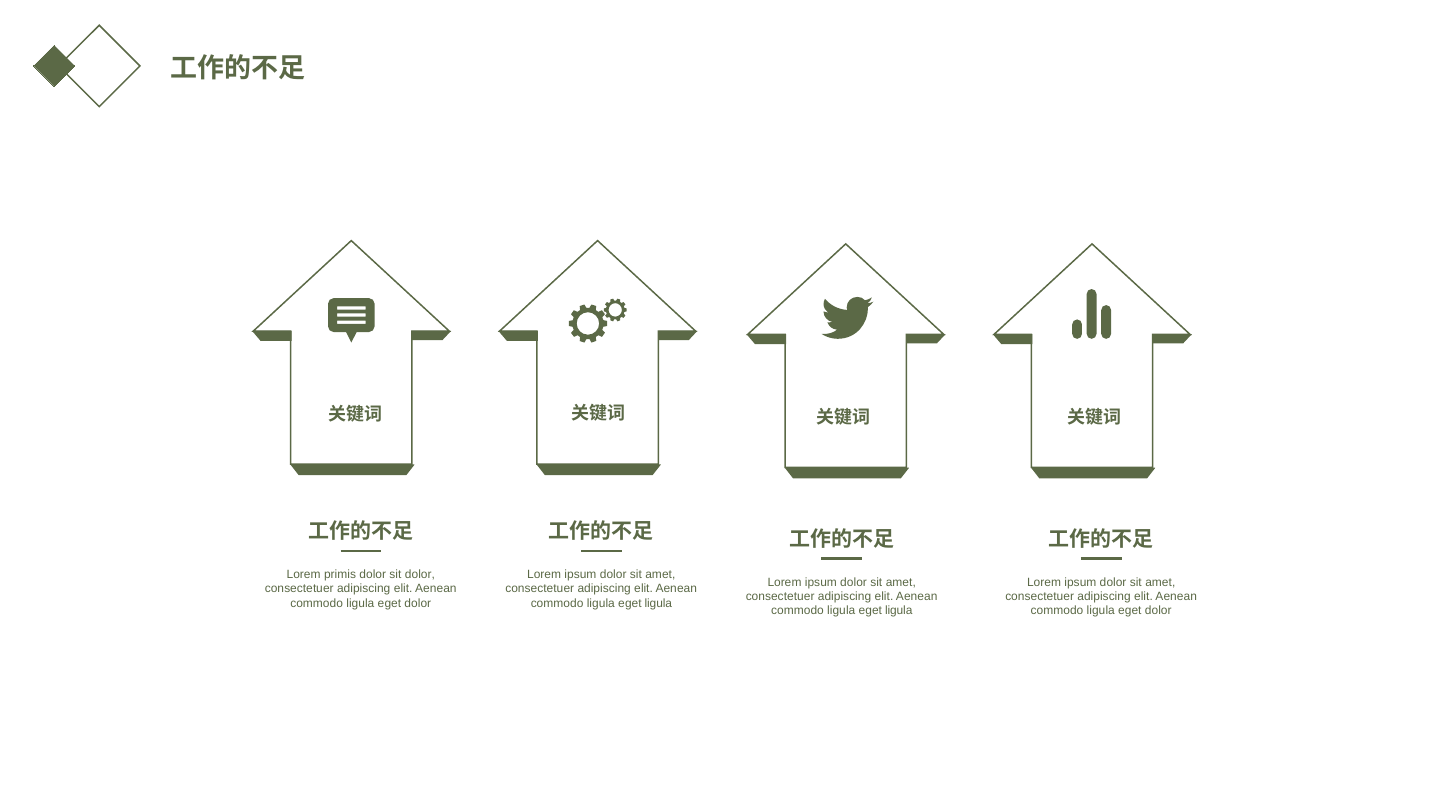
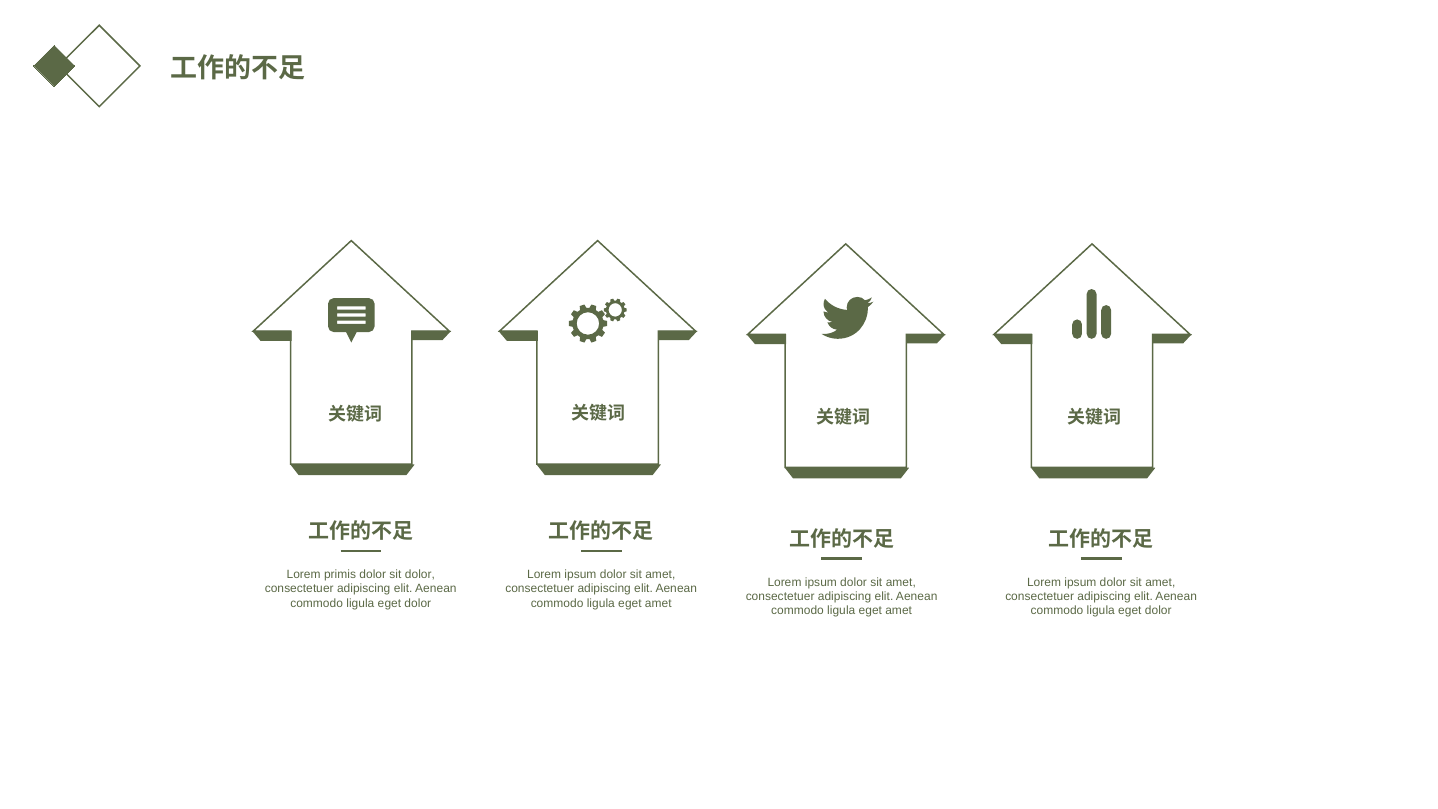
ligula: ligula -> amet (658, 603)
ligula: ligula -> amet (899, 611)
